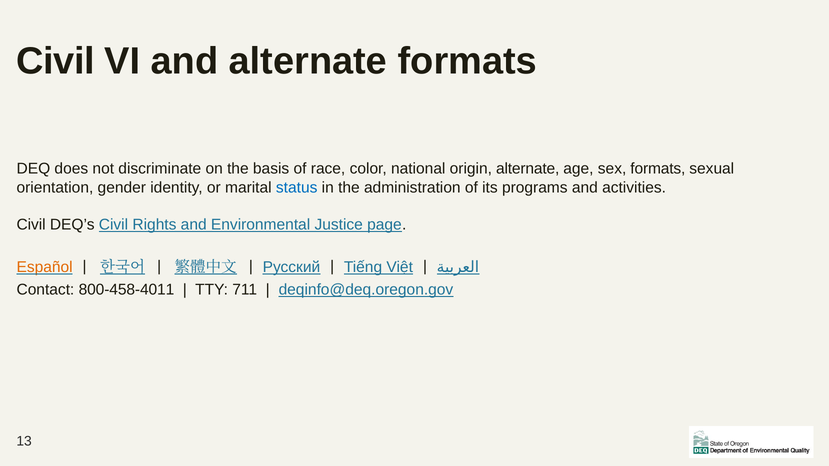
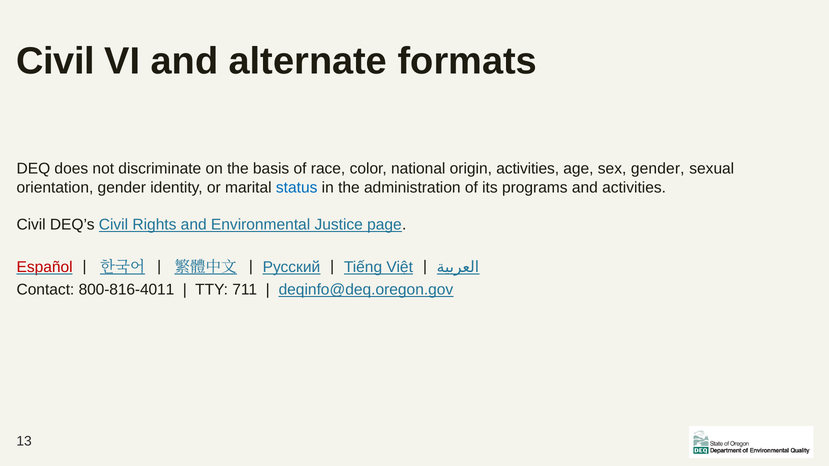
origin alternate: alternate -> activities (528, 169)
sex formats: formats -> gender (658, 169)
Español colour: orange -> red (45, 267)
800-458-4011: 800-458-4011 -> 800-816-4011 (126, 290)
